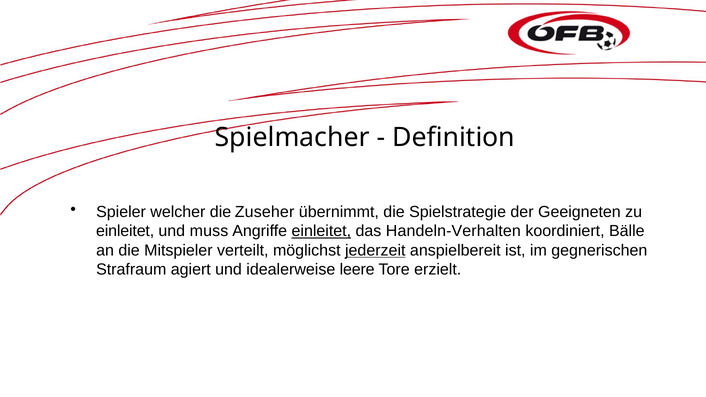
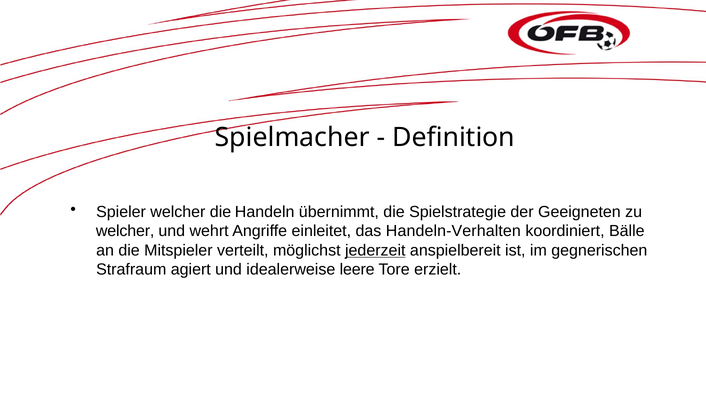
Zuseher: Zuseher -> Handeln (265, 212)
einleitet: einleitet -> welcher (125, 231)
muss: muss -> wehrt (209, 231)
einleitet underline: present -> none (321, 231)
